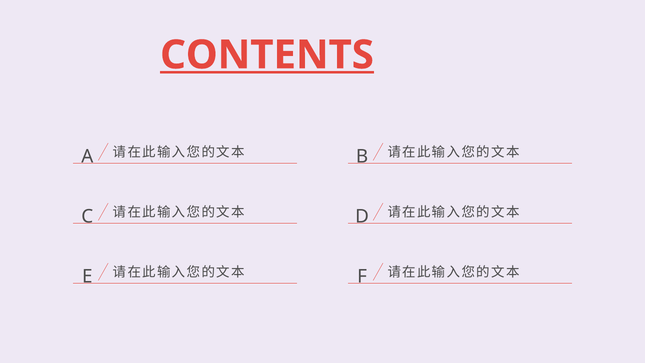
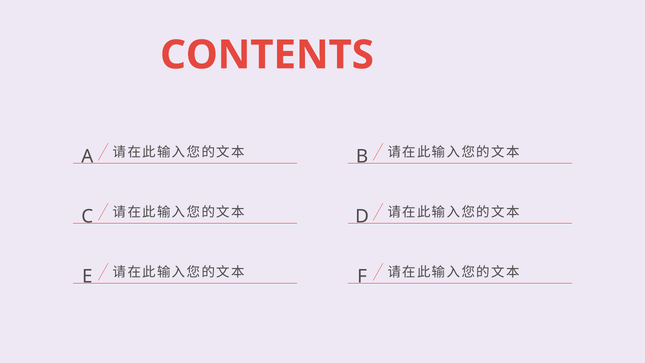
CONTENTS underline: present -> none (267, 55)
